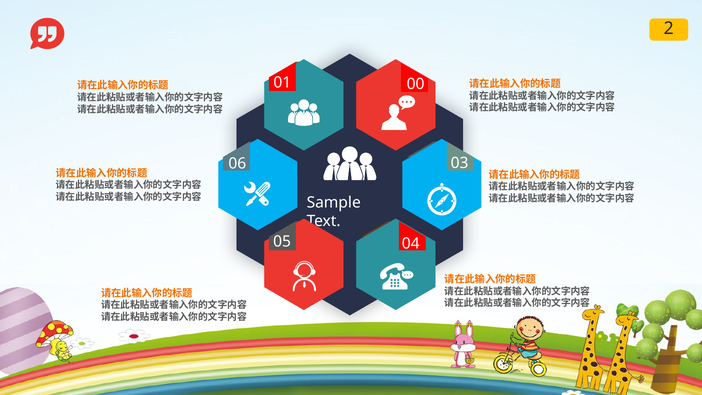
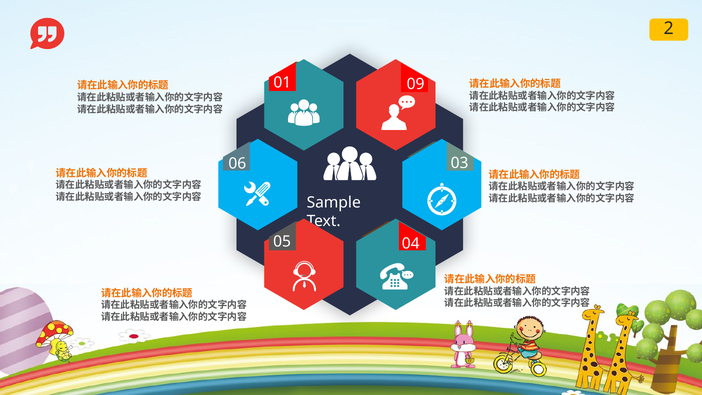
00: 00 -> 09 (416, 84)
